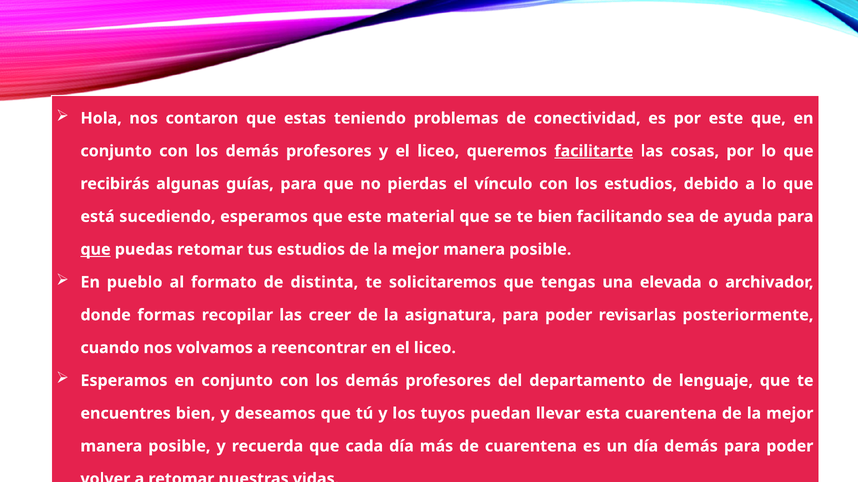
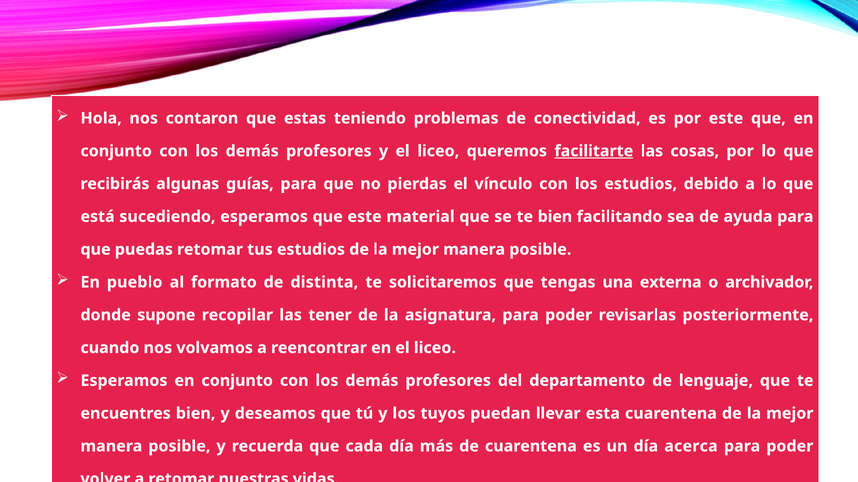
que underline: present -> none (96, 250)
elevada: elevada -> externa (671, 283)
formas: formas -> supone (166, 315)
creer: creer -> tener (330, 315)
día demás: demás -> acerca (691, 447)
